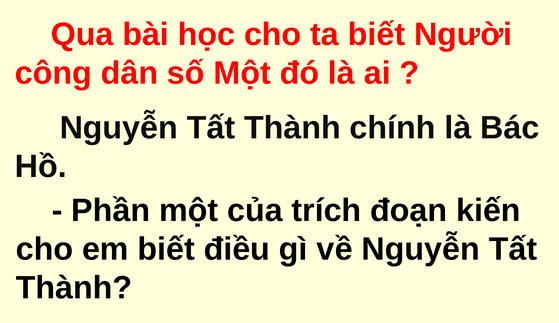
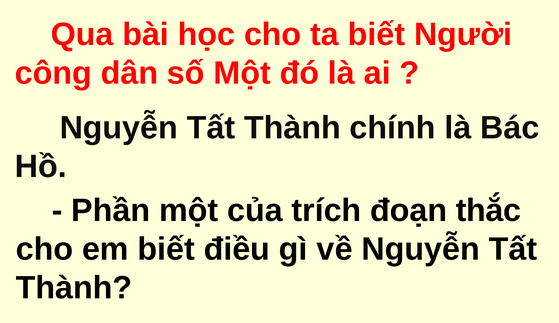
kiến: kiến -> thắc (489, 210)
